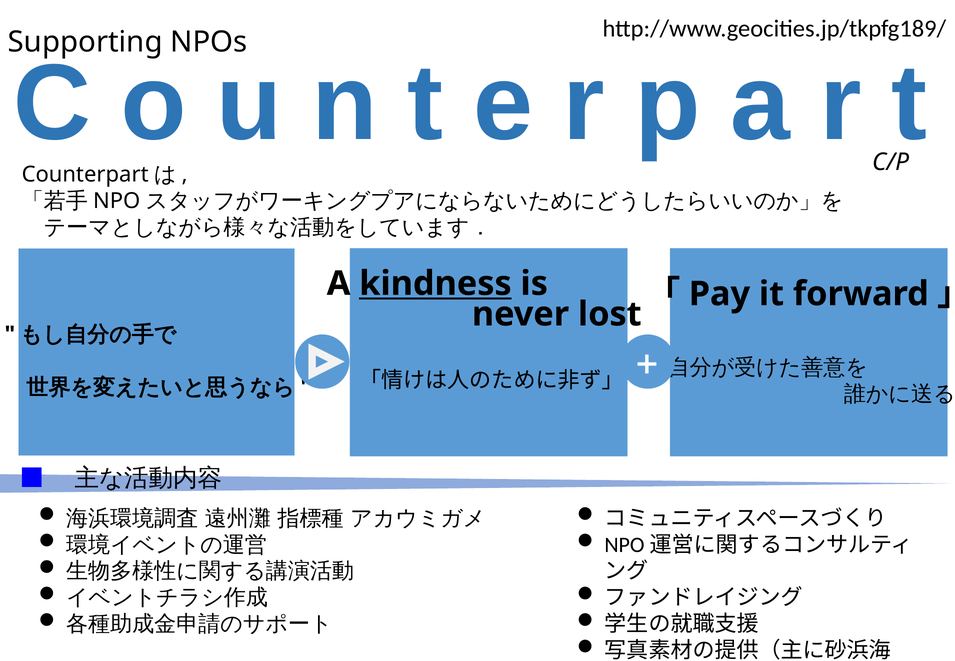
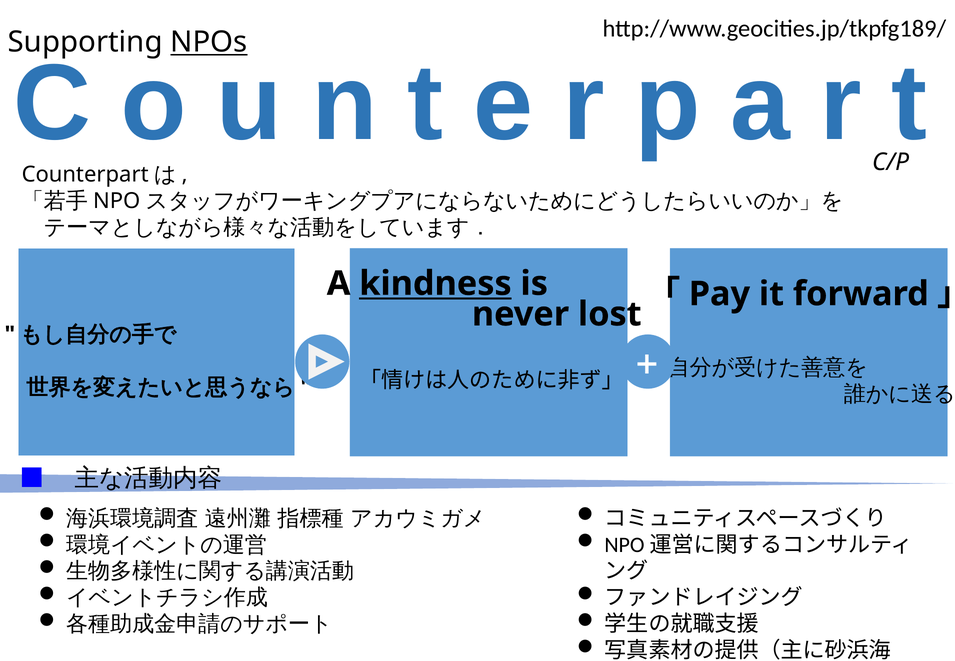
NPOs underline: none -> present (209, 42)
